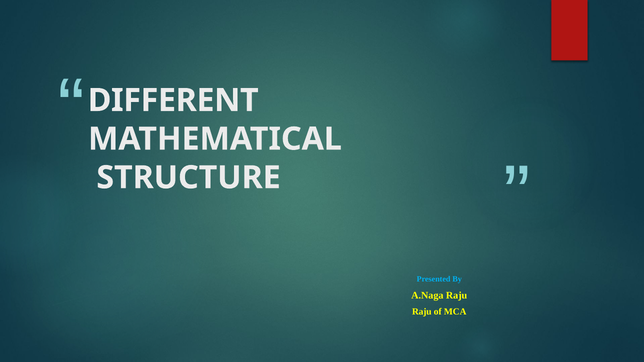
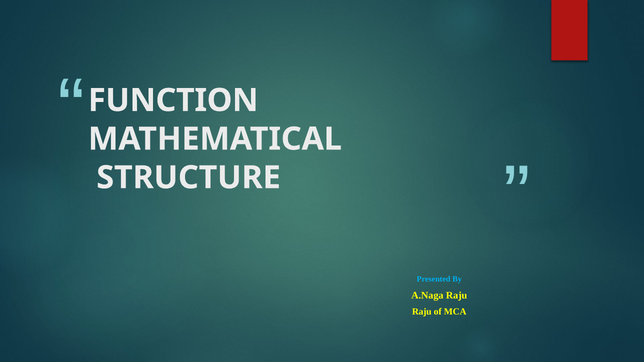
DIFFERENT: DIFFERENT -> FUNCTION (173, 100)
